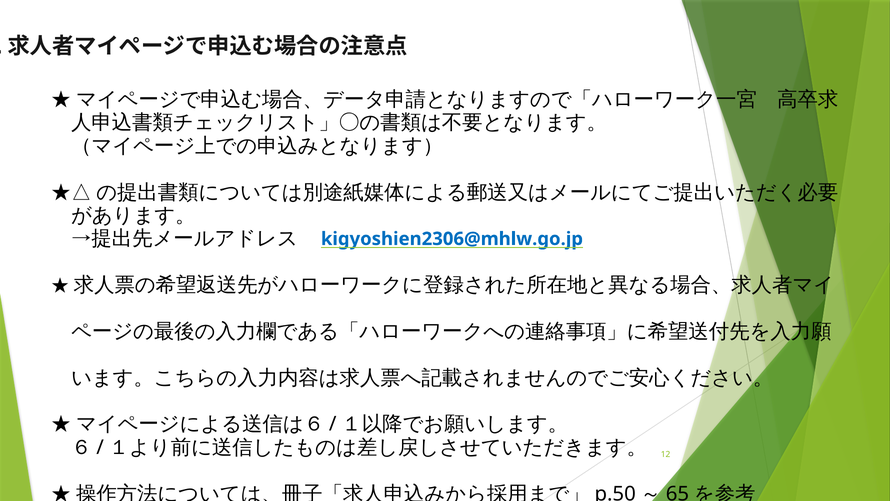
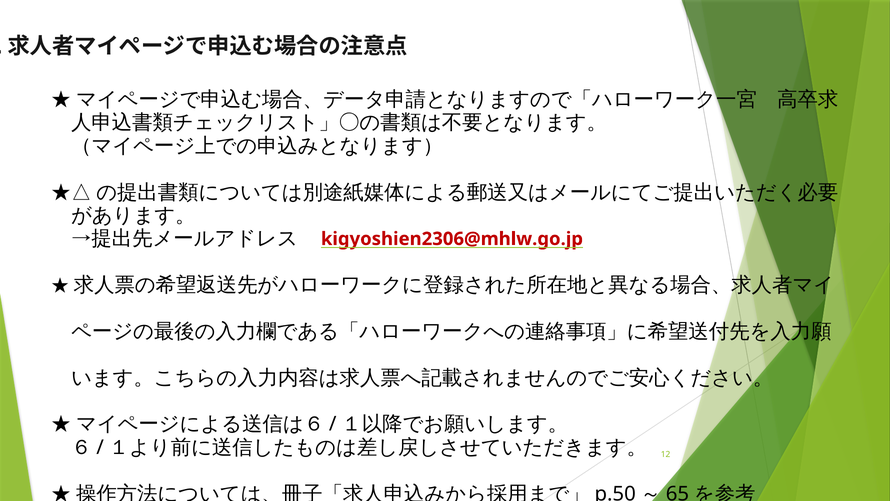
kigyoshien2306@mhlw.go.jp colour: blue -> red (452, 239)
